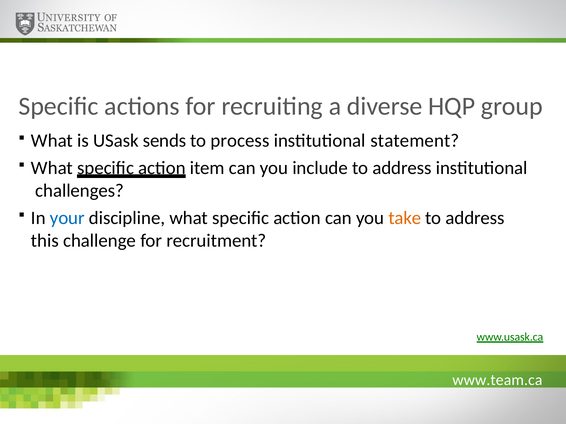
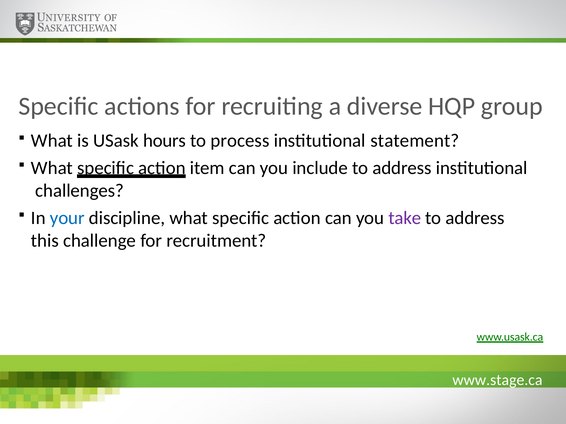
sends: sends -> hours (165, 141)
take colour: orange -> purple (405, 218)
www.team.ca: www.team.ca -> www.stage.ca (497, 380)
